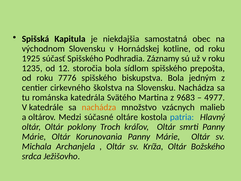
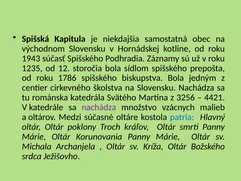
1925: 1925 -> 1943 (31, 58)
7776: 7776 -> 1786 (67, 78)
9683: 9683 -> 3256 (186, 97)
4977: 4977 -> 4421 (215, 97)
nachádza colour: orange -> purple (99, 107)
